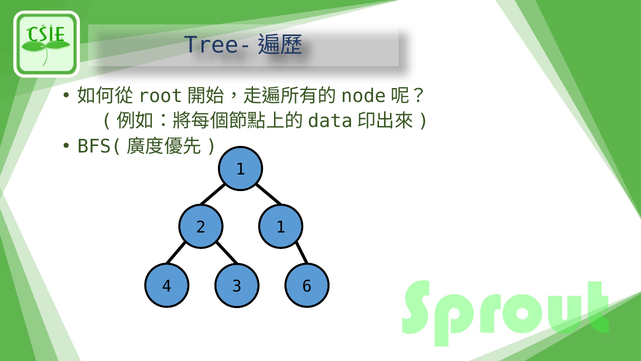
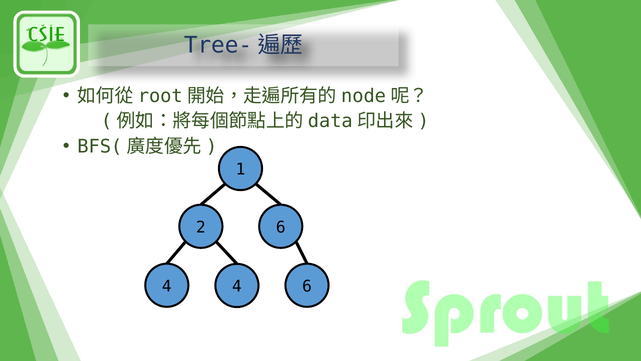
2 1: 1 -> 6 (281, 227)
4 3: 3 -> 4 (237, 286)
